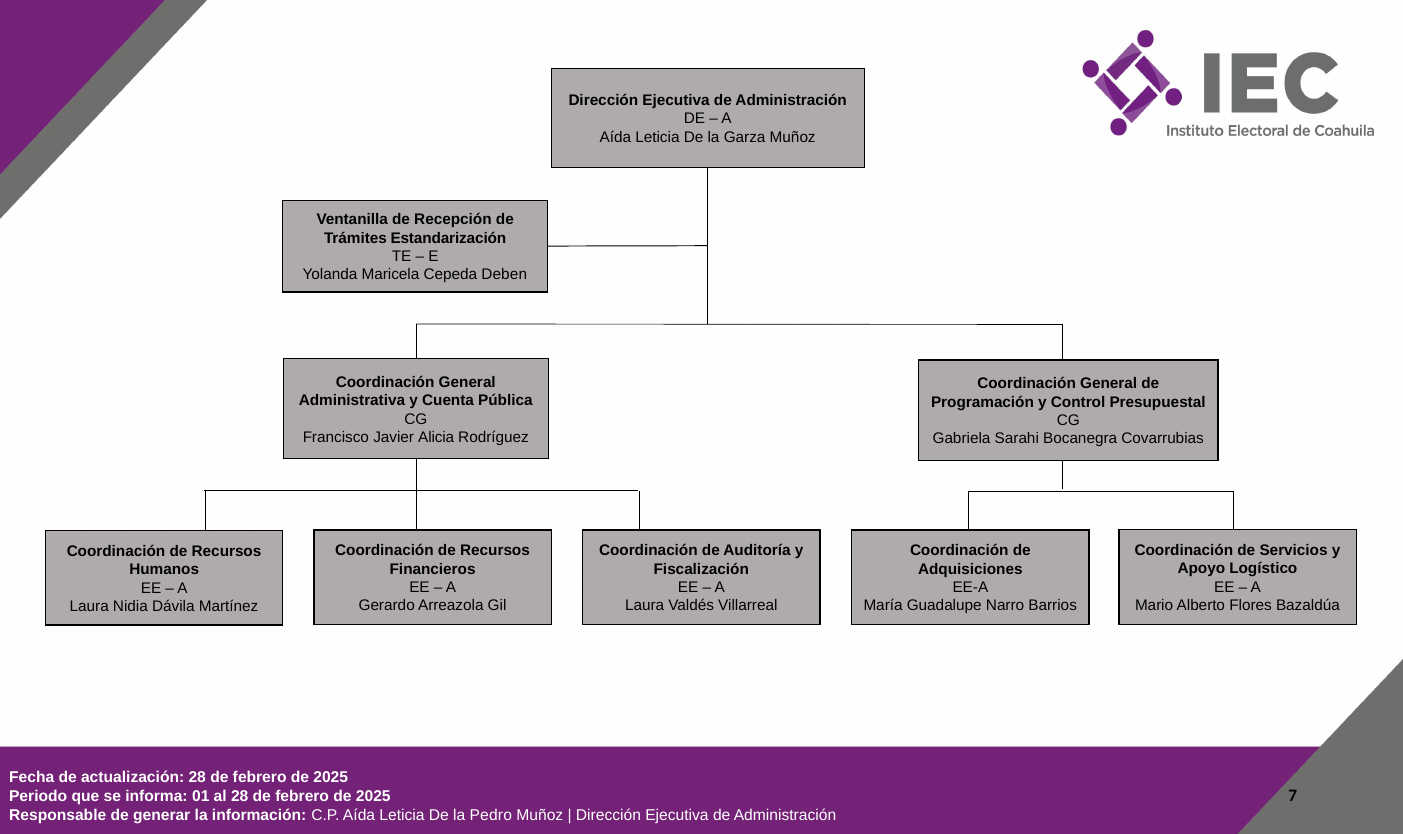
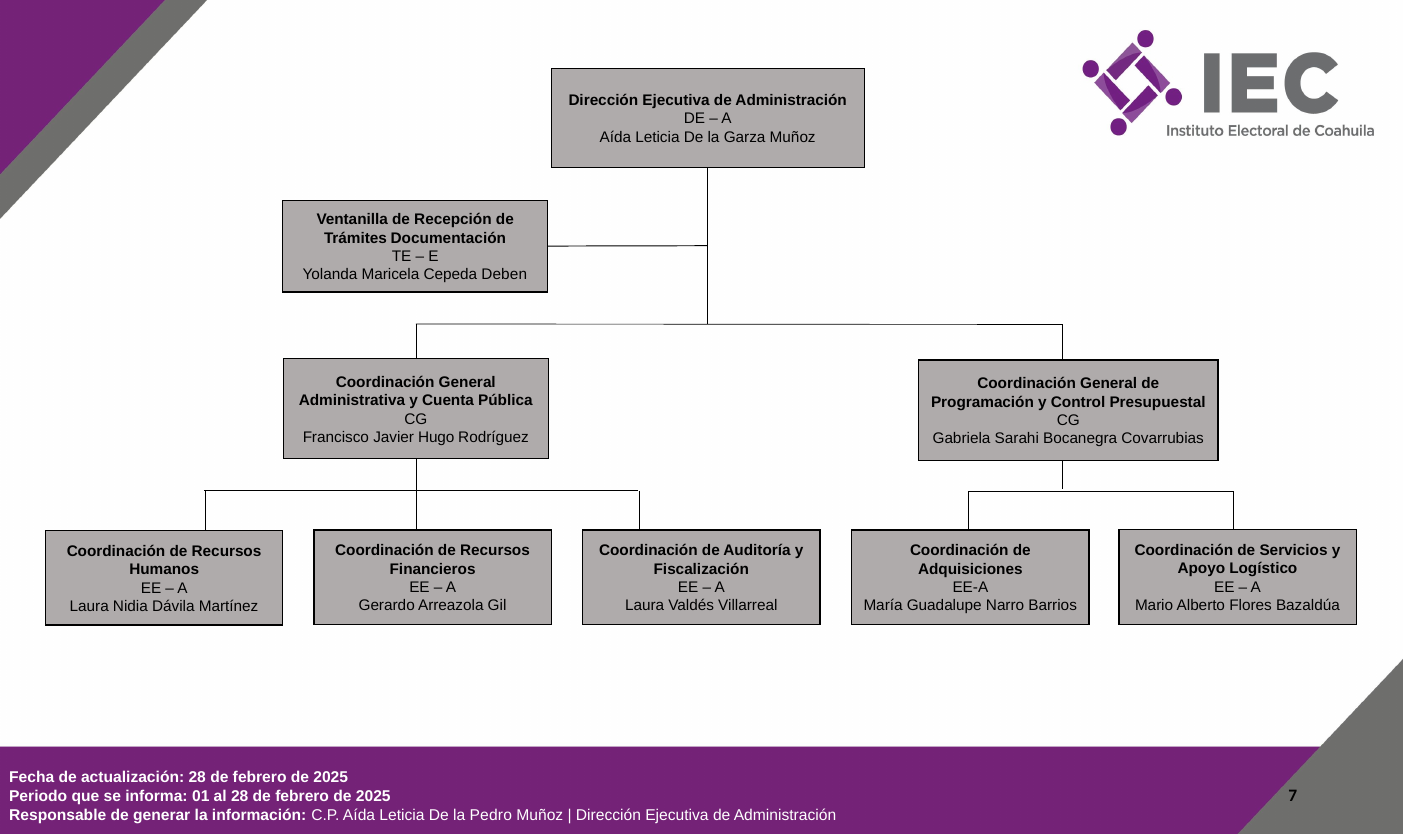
Estandarización: Estandarización -> Documentación (448, 238)
Alicia: Alicia -> Hugo (436, 438)
